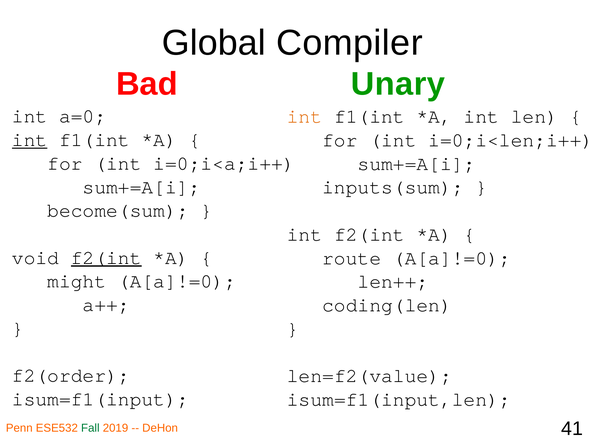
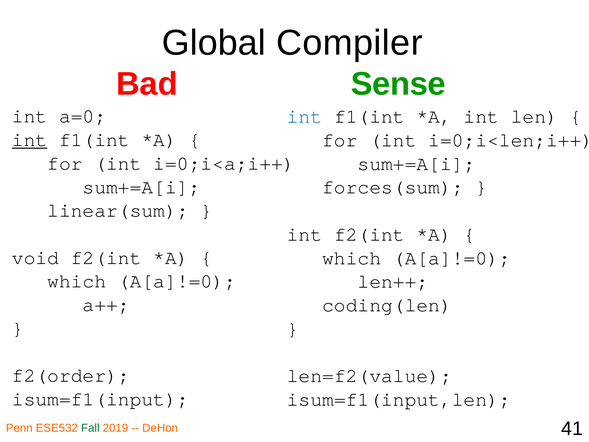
Unary: Unary -> Sense (398, 84)
int colour: orange -> blue (305, 116)
inputs(sum: inputs(sum -> forces(sum (393, 187)
become(sum: become(sum -> linear(sum (118, 210)
f2(int underline: present -> none (106, 257)
route: route -> which (352, 258)
might: might -> which (77, 281)
